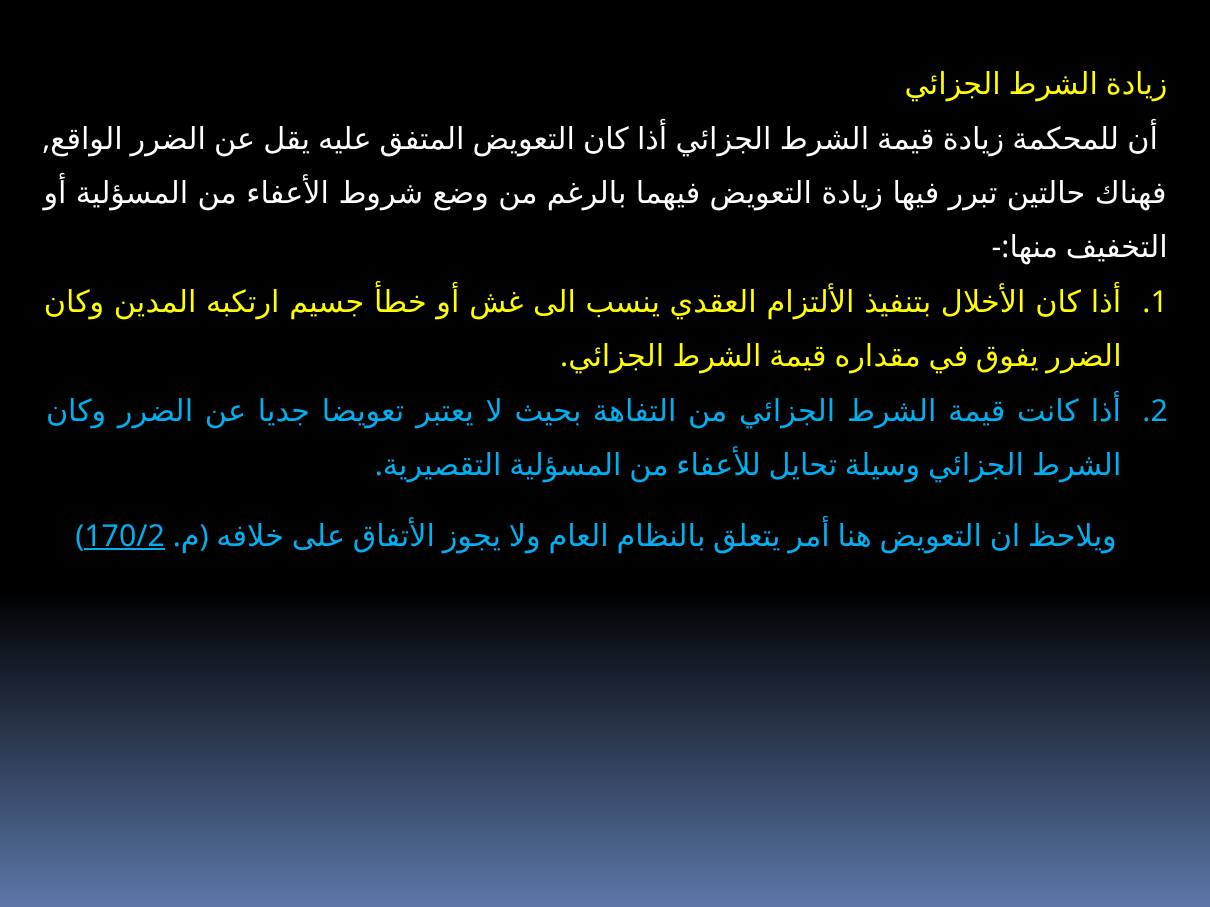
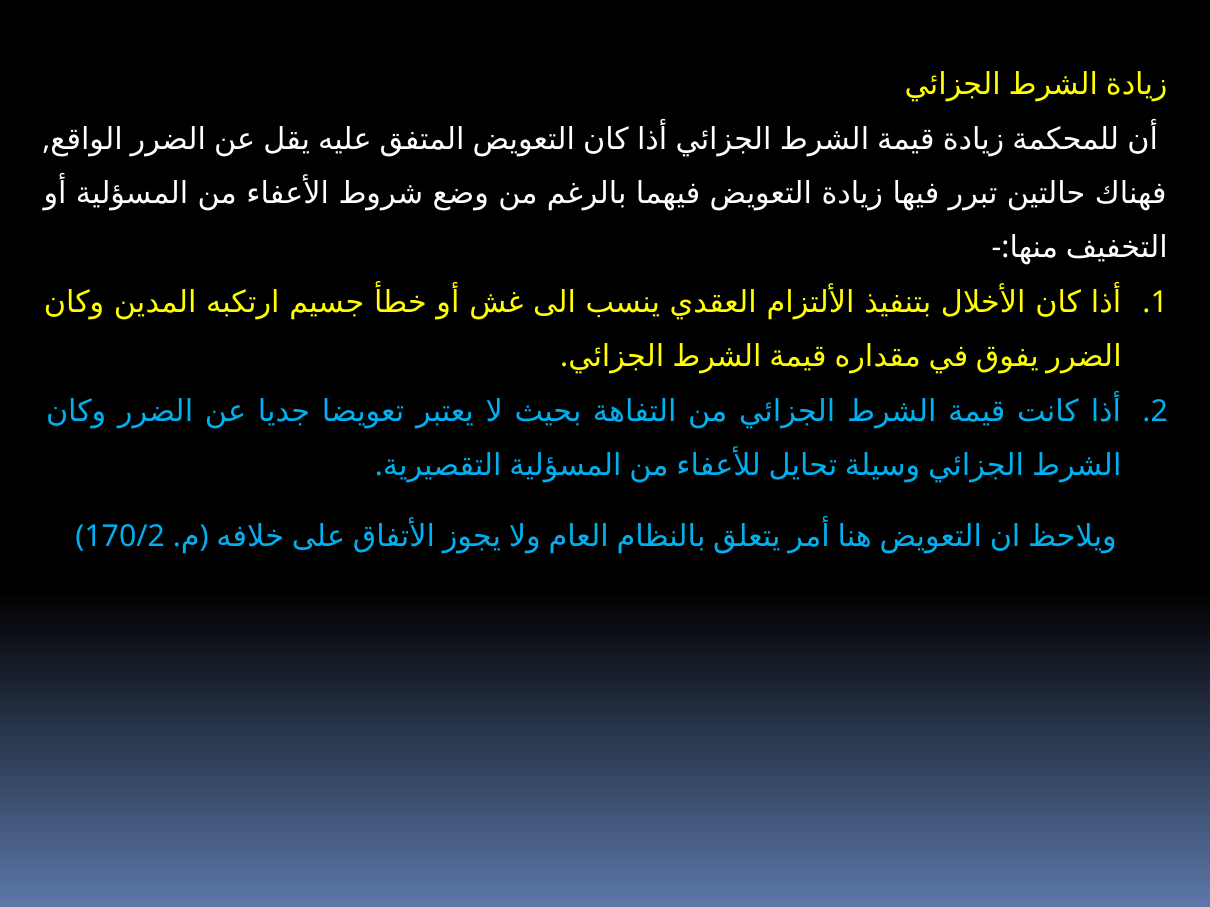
170/2 underline: present -> none (125, 536)
